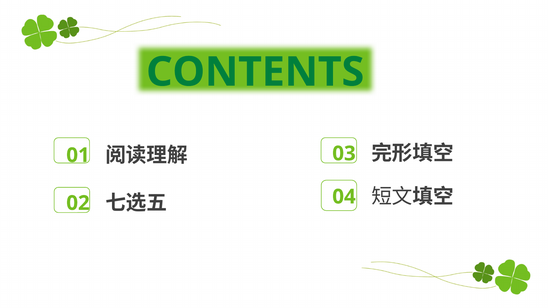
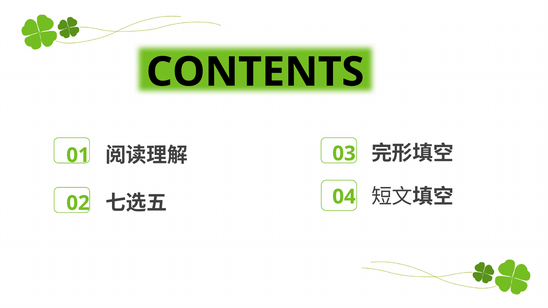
CONTENTS colour: green -> black (255, 72)
